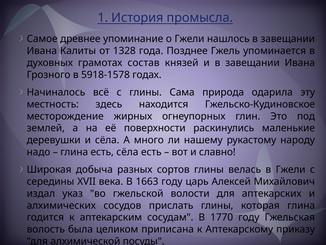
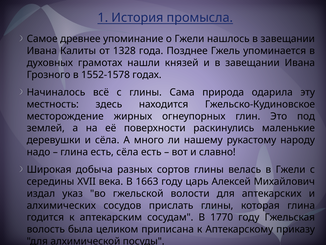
состав: состав -> нашли (144, 63)
5918-1578: 5918-1578 -> 1552-1578 (105, 75)
